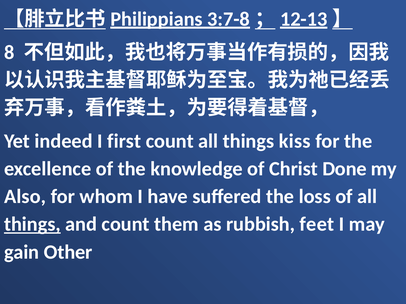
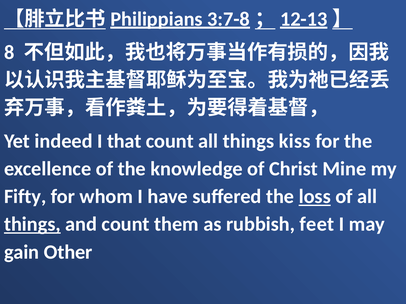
first: first -> that (124, 141)
Done: Done -> Mine (344, 169)
Also: Also -> Fifty (25, 197)
loss underline: none -> present (315, 197)
